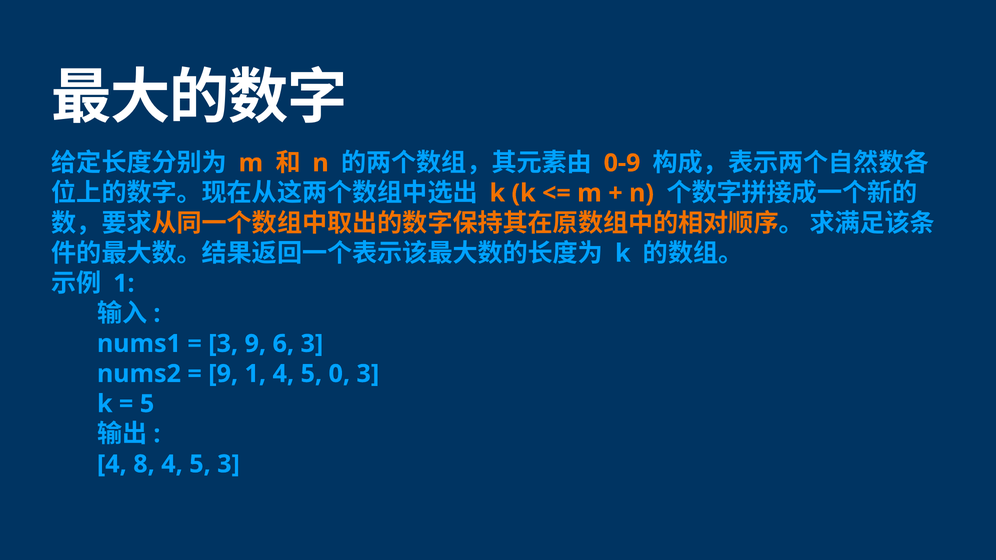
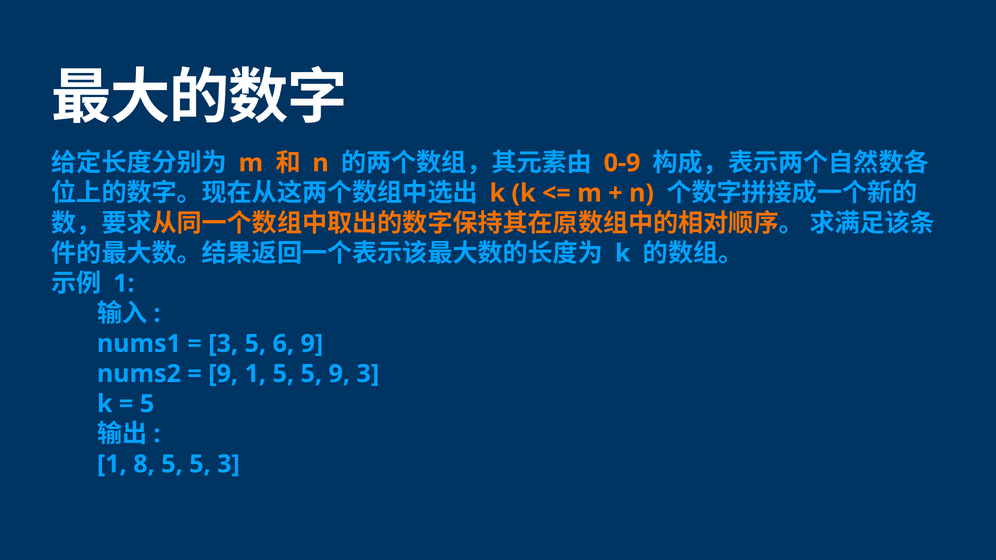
3 9: 9 -> 5 (255, 344)
6 3: 3 -> 9 (312, 344)
1 4: 4 -> 5 (283, 374)
5 0: 0 -> 9 (339, 374)
4: 4 -> 1 (112, 464)
8 4: 4 -> 5 (172, 464)
